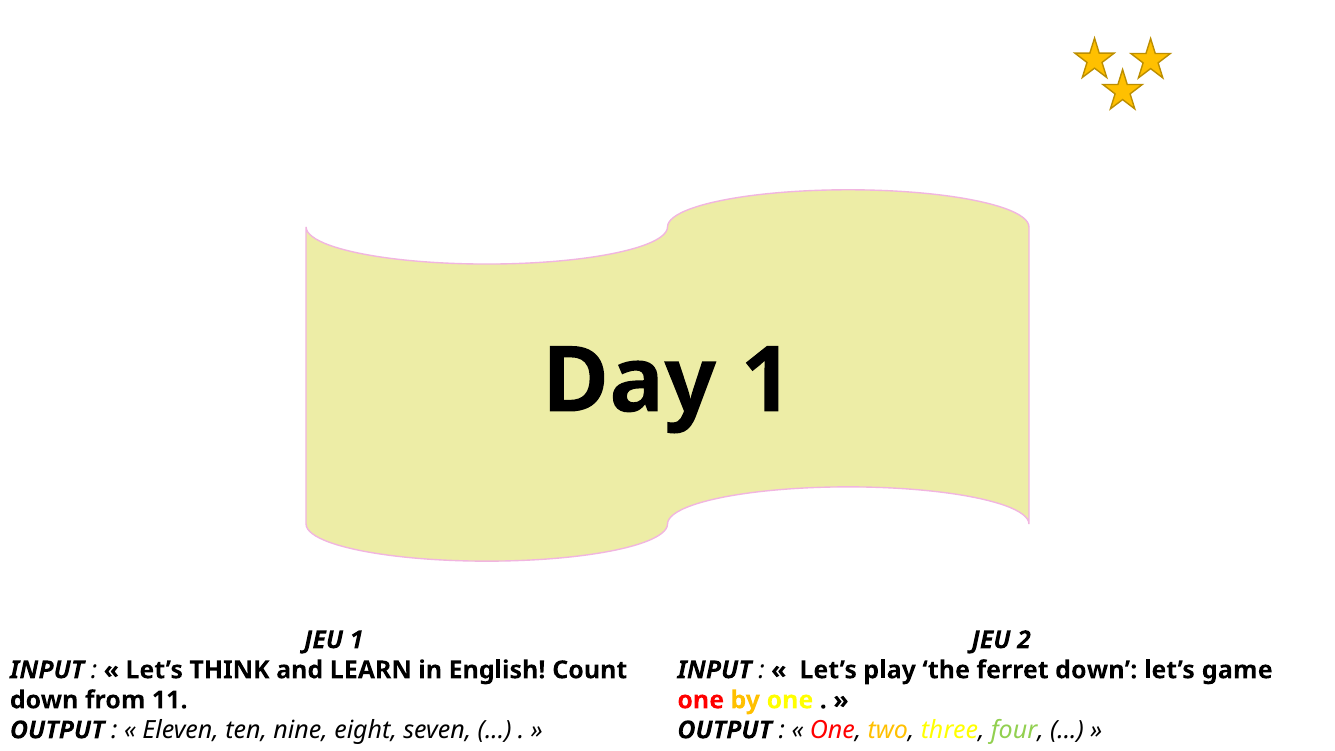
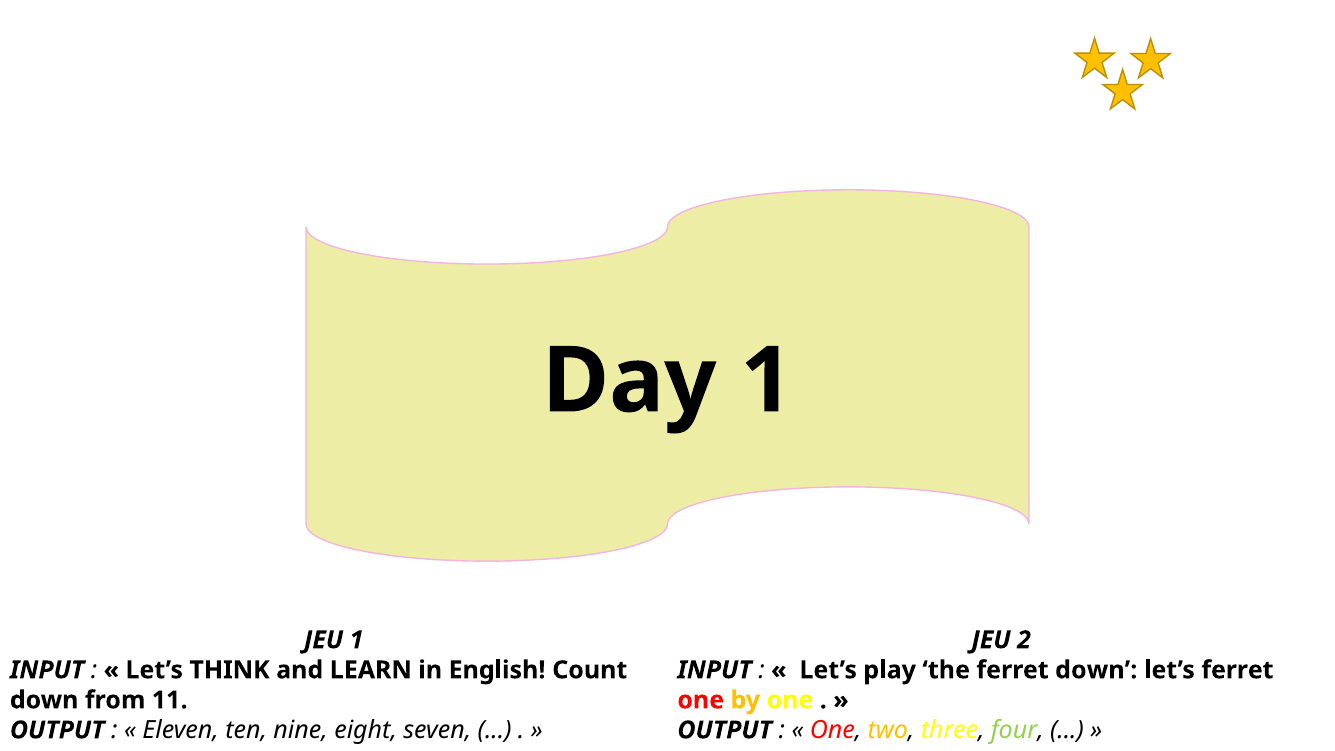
let’s game: game -> ferret (1237, 670)
